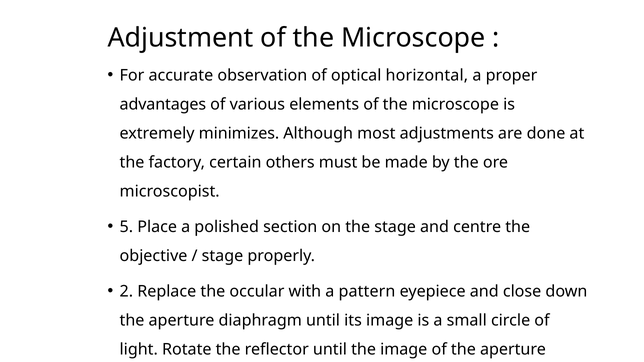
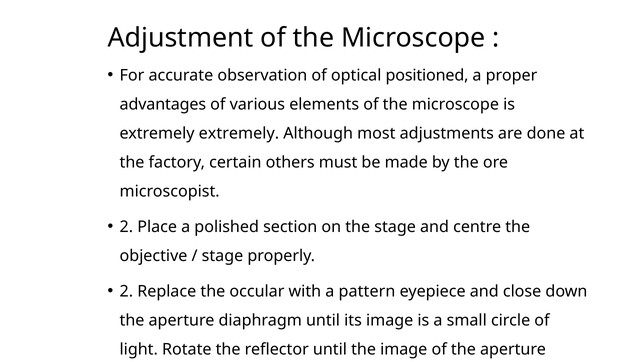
horizontal: horizontal -> positioned (427, 75)
extremely minimizes: minimizes -> extremely (239, 133)
5: 5 -> 2 (126, 227)
